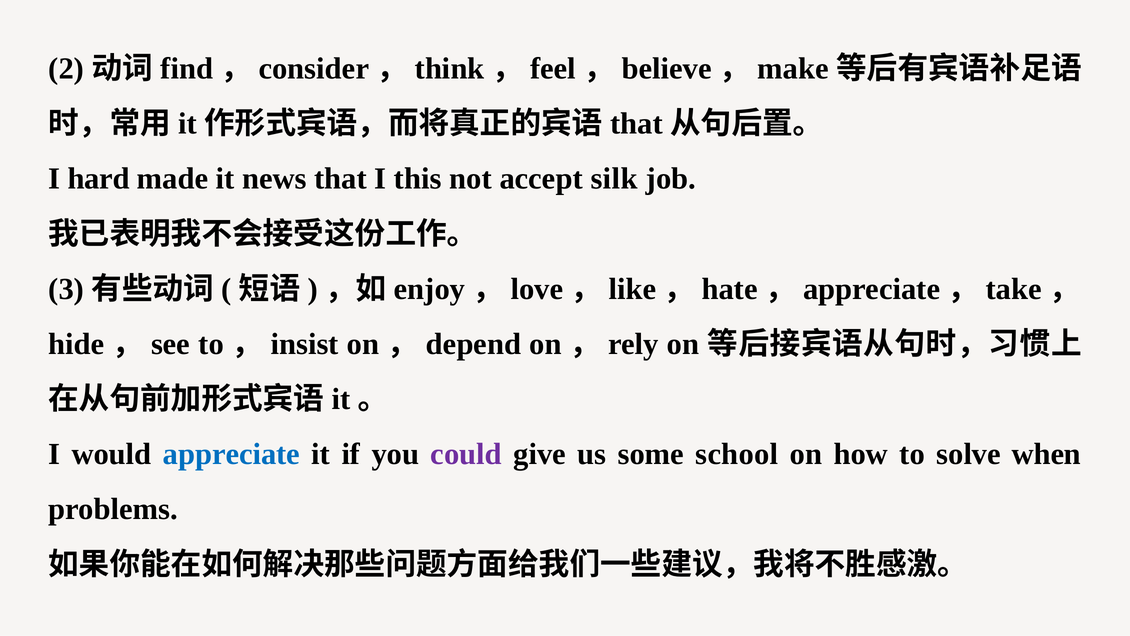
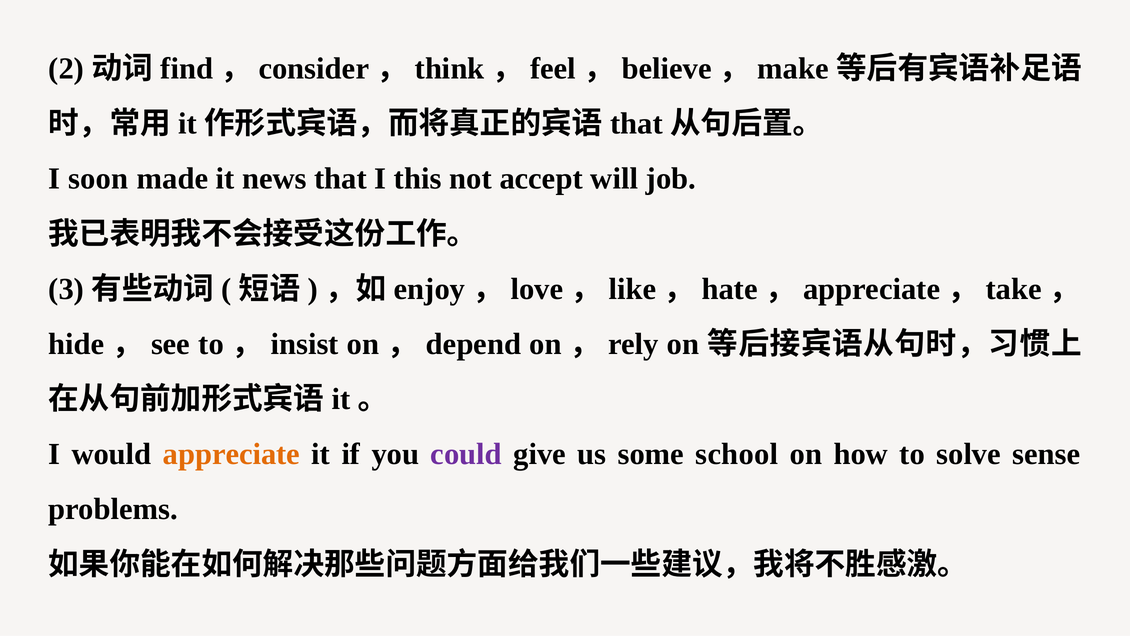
hard: hard -> soon (98, 179)
silk: silk -> will (614, 179)
appreciate colour: blue -> orange (231, 454)
when: when -> sense (1046, 454)
